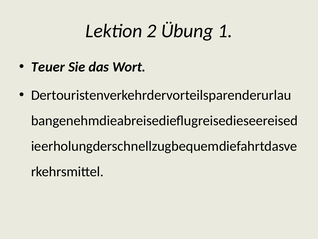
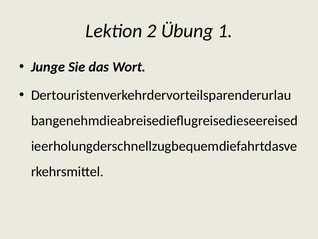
Teuer: Teuer -> Junge (48, 67)
